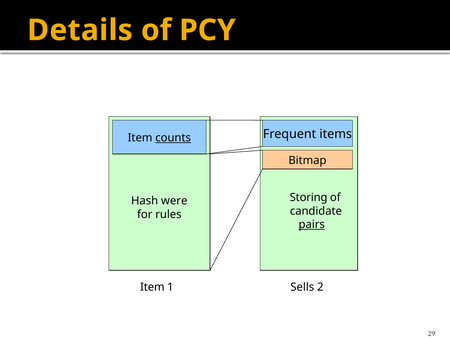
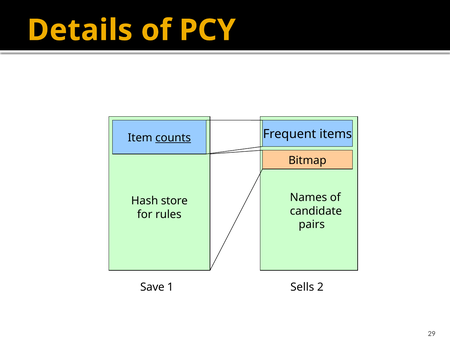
Storing: Storing -> Names (308, 197)
were: were -> store (174, 201)
pairs underline: present -> none (312, 224)
Item: Item -> Save (152, 287)
